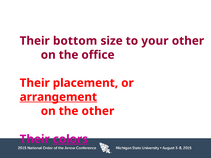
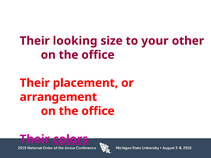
bottom: bottom -> looking (75, 41)
arrangement underline: present -> none (58, 97)
other: other -> office (98, 111)
